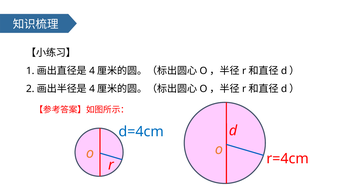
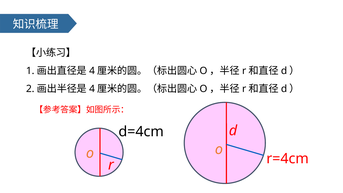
d=4cm colour: blue -> black (141, 132)
